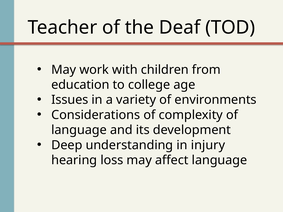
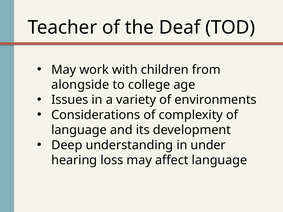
education: education -> alongside (80, 85)
injury: injury -> under (208, 145)
